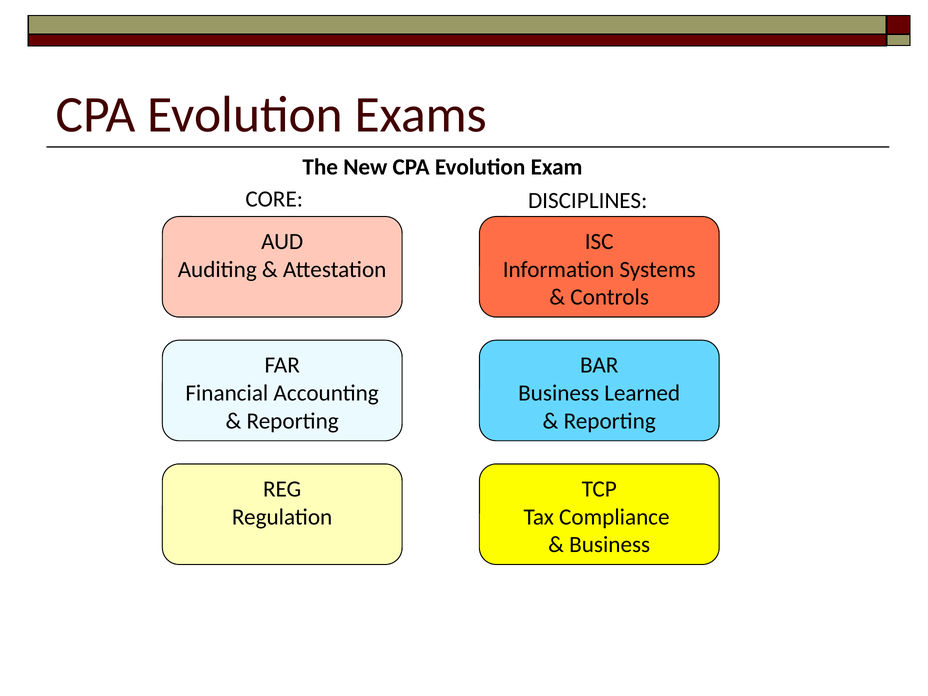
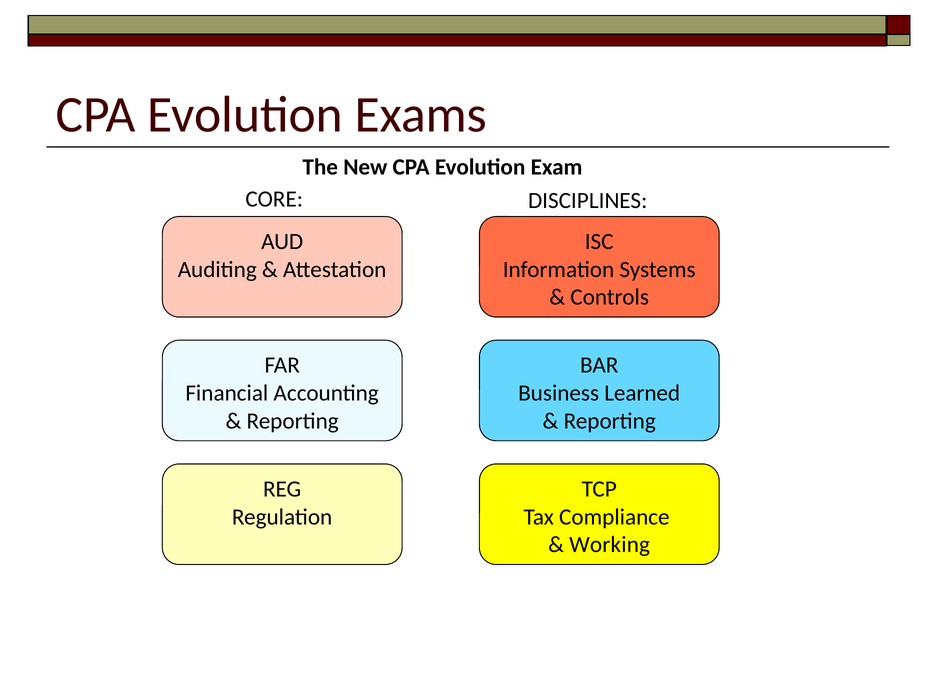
Business: Business -> Working (610, 545)
